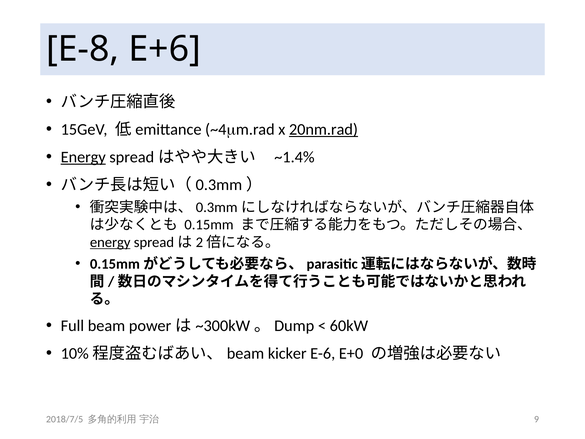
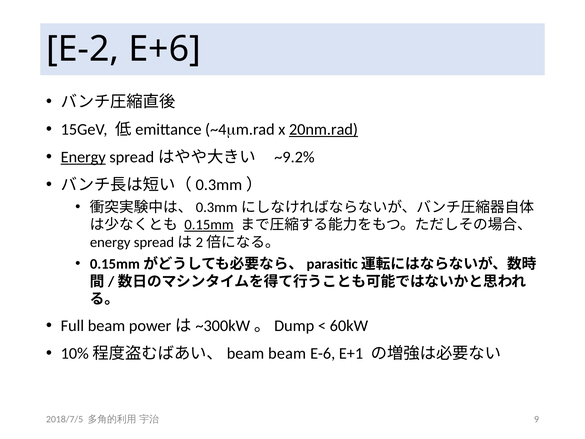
E-8: E-8 -> E-2 (83, 49)
~1.4%: ~1.4% -> ~9.2% (294, 157)
0.15mm underline: none -> present (209, 225)
energy underline: present -> none (110, 242)
kicker: kicker -> beam (287, 353)
E+0: E+0 -> E+1 (351, 353)
